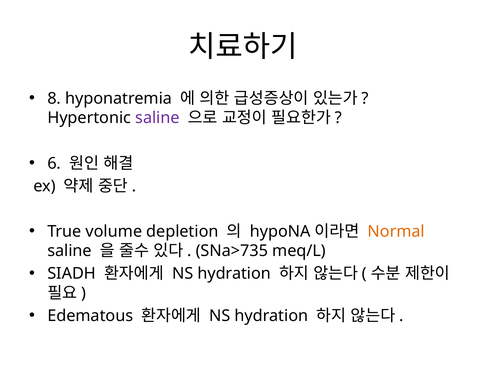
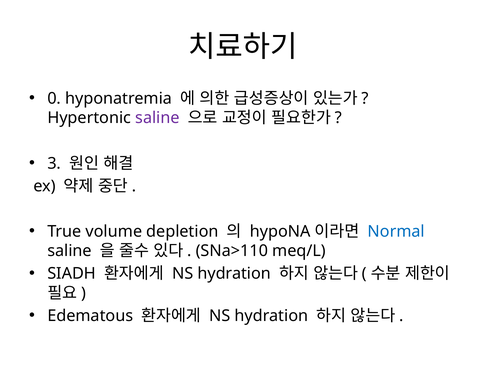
8: 8 -> 0 (54, 98)
6: 6 -> 3 (54, 163)
Normal colour: orange -> blue (396, 231)
SNa>735: SNa>735 -> SNa>110 (232, 251)
